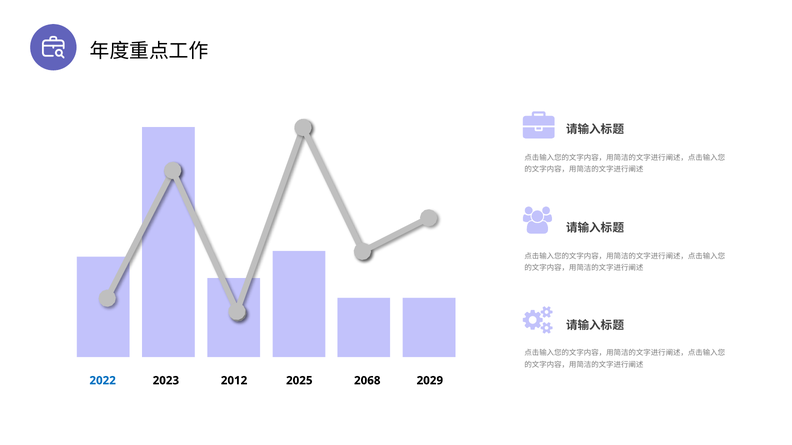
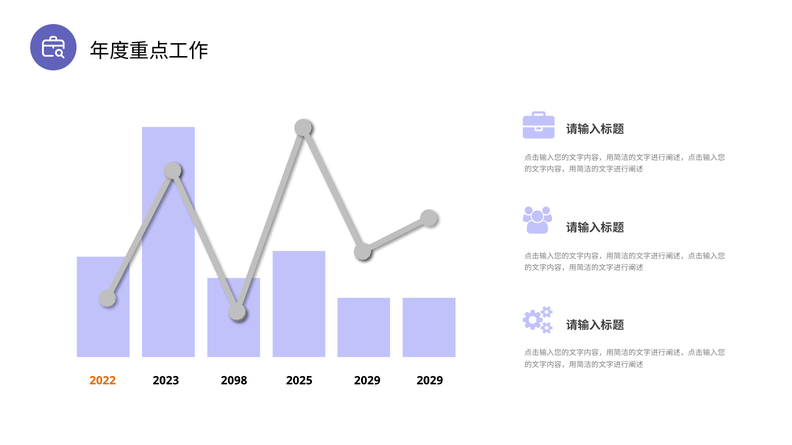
2022 colour: blue -> orange (103, 381)
2012: 2012 -> 2098 (234, 381)
2025 2068: 2068 -> 2029 (367, 381)
